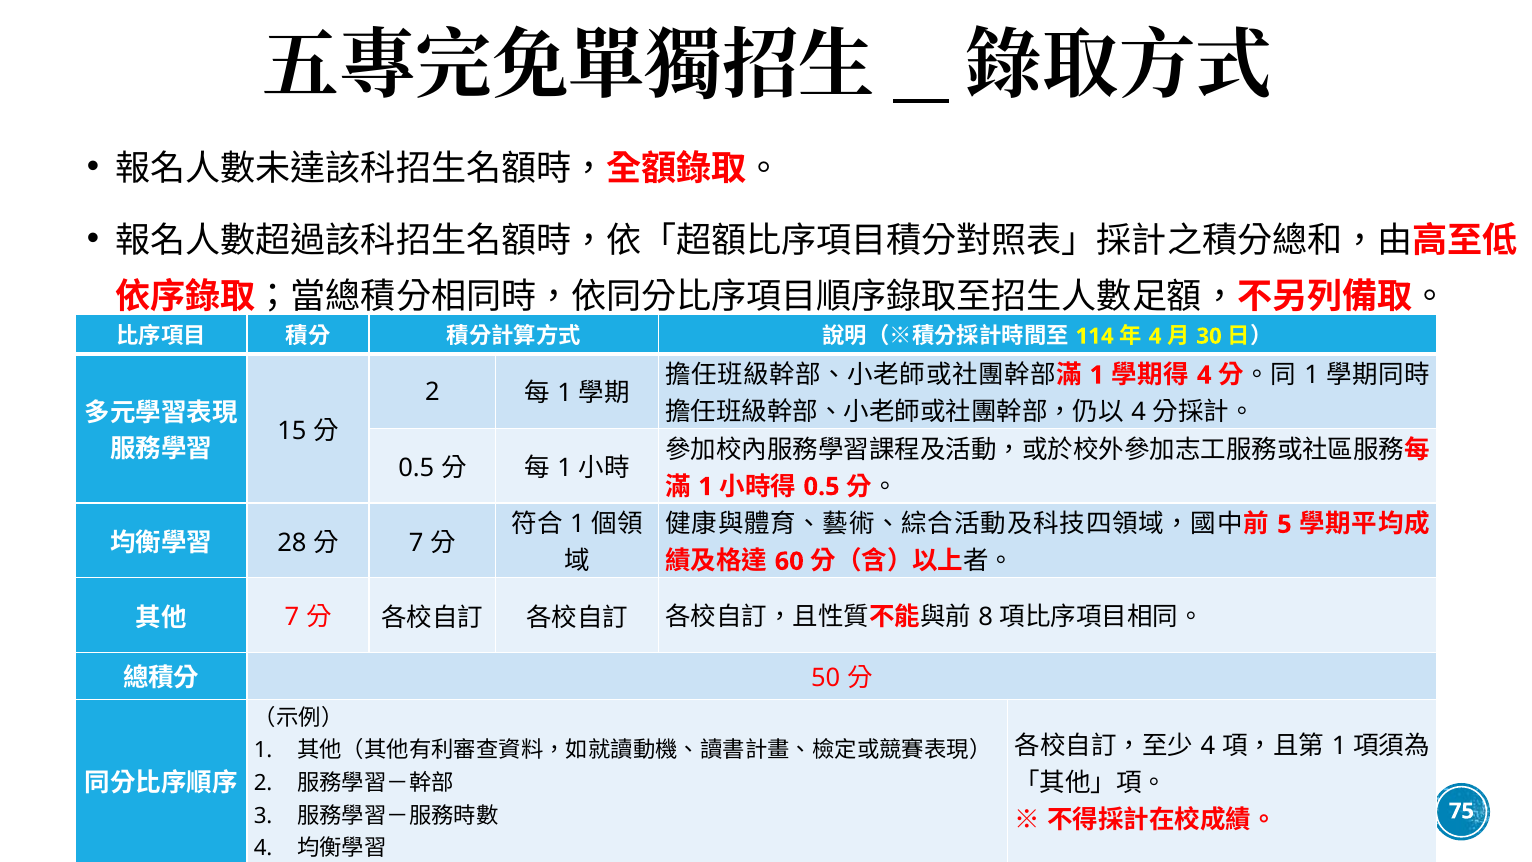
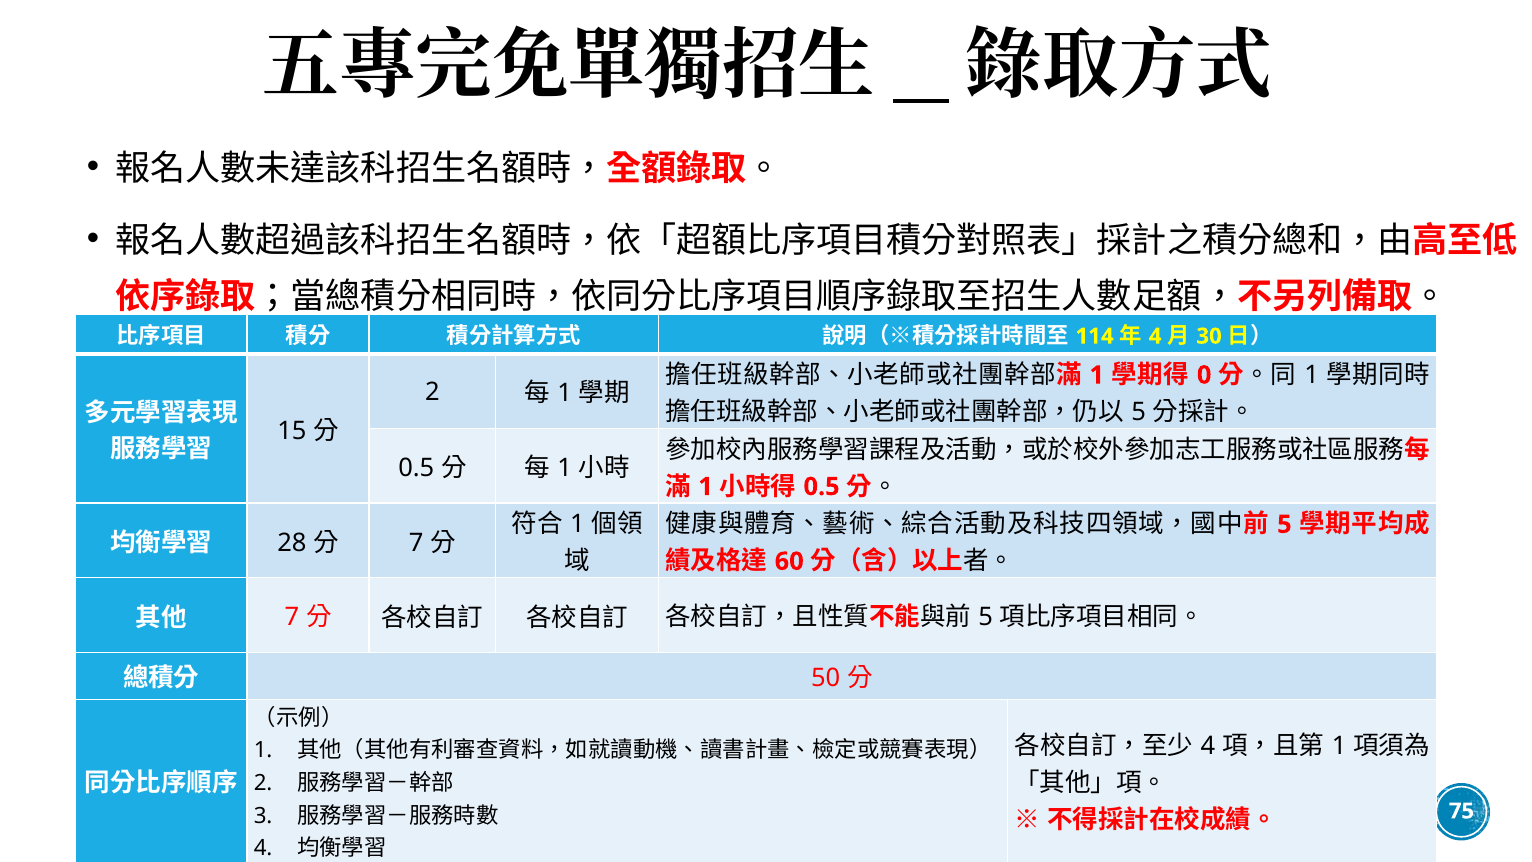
4: 4 -> 0 (1204, 375)
4: 4 -> 5 (1139, 412)
8: 8 -> 5 (986, 617)
